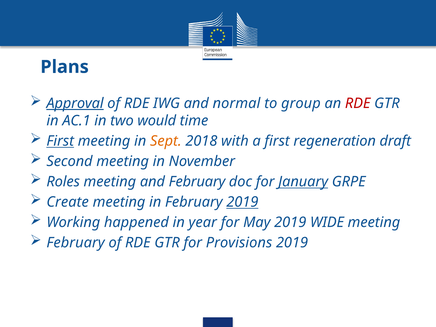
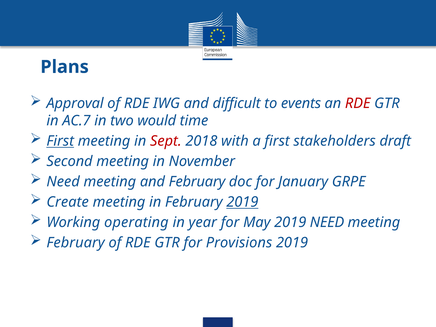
Approval underline: present -> none (75, 103)
normal: normal -> difficult (237, 103)
group: group -> events (301, 103)
AC.1: AC.1 -> AC.7 (76, 121)
Sept colour: orange -> red (166, 141)
regeneration: regeneration -> stakeholders (335, 141)
Roles: Roles -> Need (63, 182)
January underline: present -> none (303, 182)
happened: happened -> operating (136, 222)
2019 WIDE: WIDE -> NEED (327, 222)
